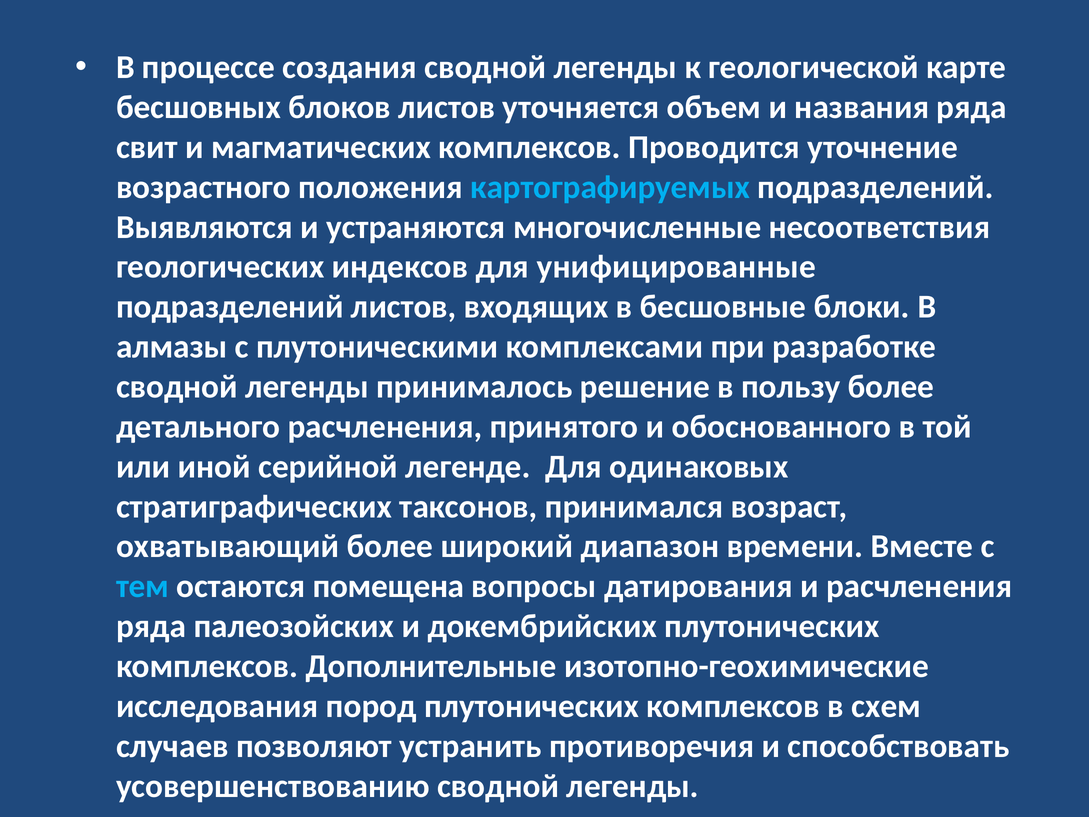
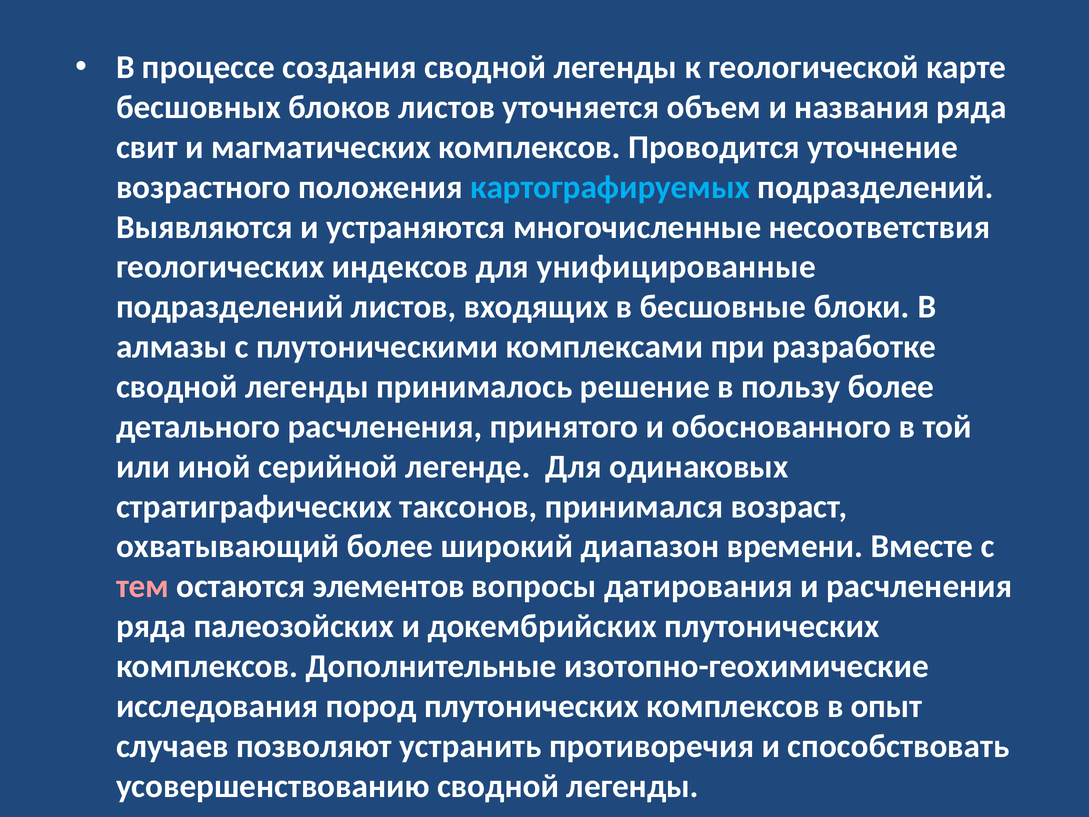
тем colour: light blue -> pink (142, 586)
помещена: помещена -> элементов (389, 586)
схем: схем -> опыт (886, 706)
